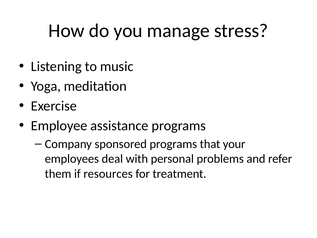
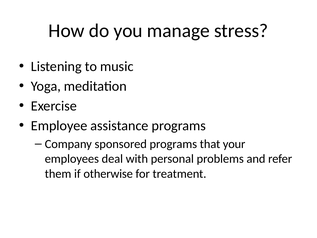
resources: resources -> otherwise (108, 174)
